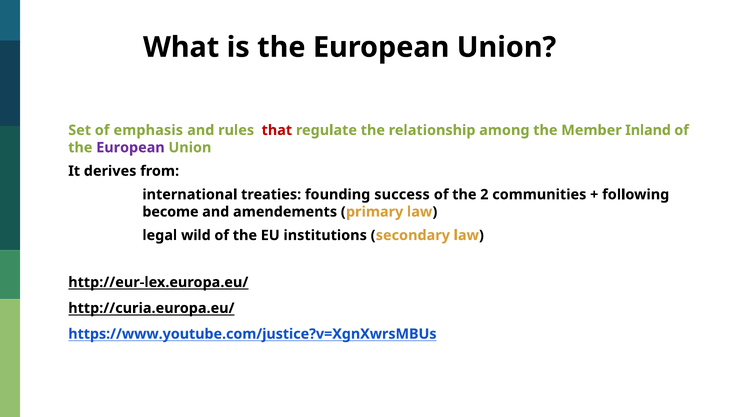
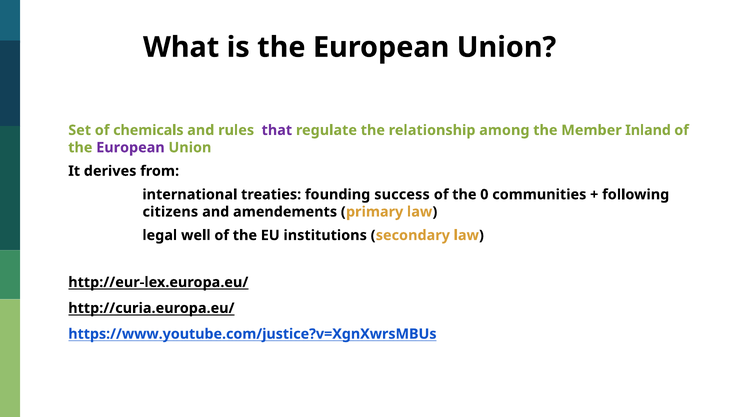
emphasis: emphasis -> chemicals (148, 130)
that colour: red -> purple (277, 130)
2: 2 -> 0 (484, 194)
become: become -> citizens (170, 212)
wild: wild -> well (196, 235)
